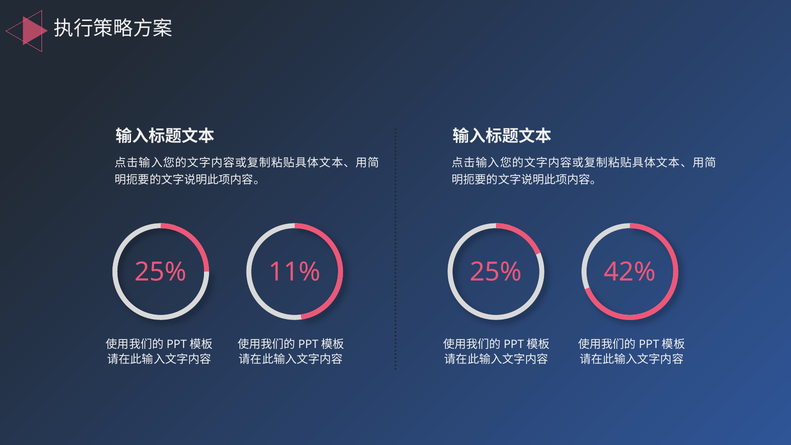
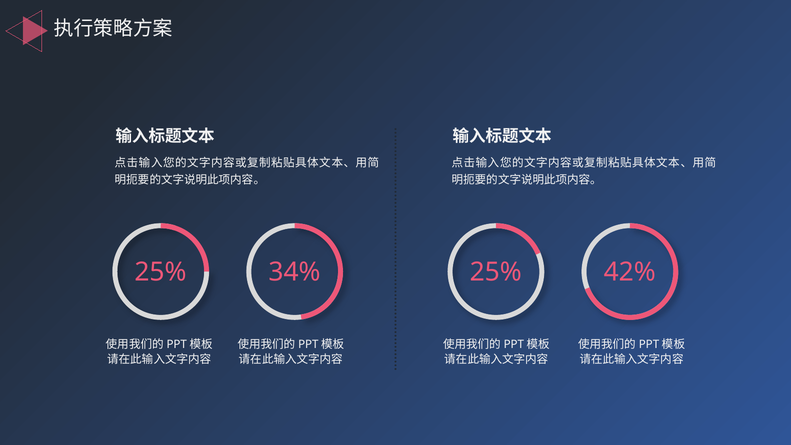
11%: 11% -> 34% (294, 272)
